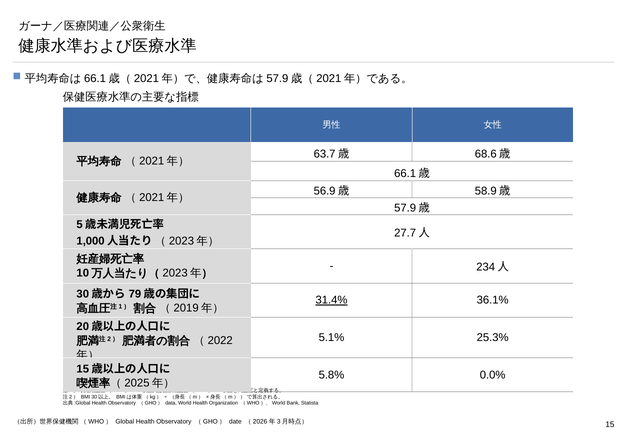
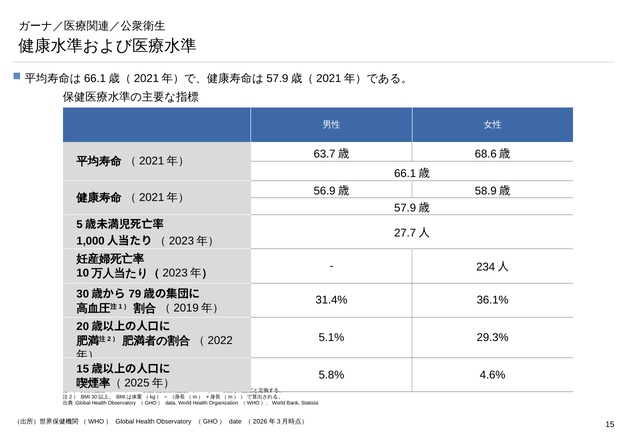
31.4% underline: present -> none (331, 300)
25.3%: 25.3% -> 29.3% (493, 338)
0.0%: 0.0% -> 4.6% (493, 375)
